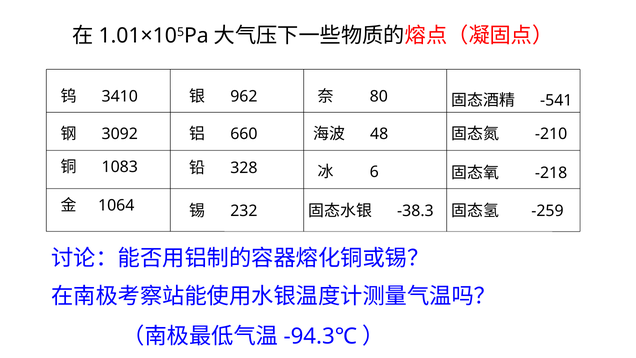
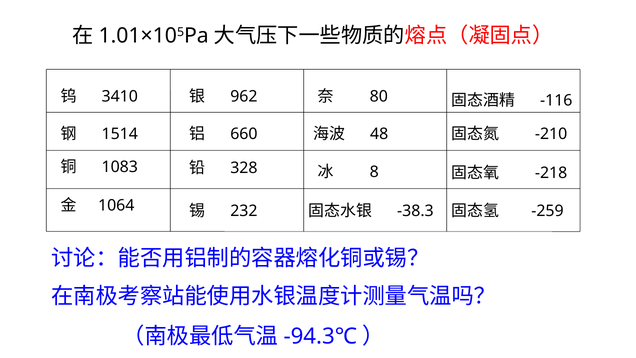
-541: -541 -> -116 (556, 100)
3092: 3092 -> 1514 (120, 134)
6: 6 -> 8 (374, 172)
